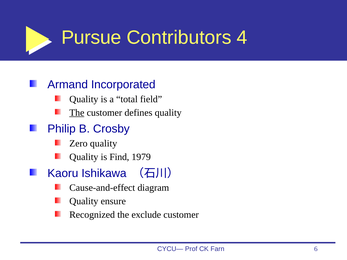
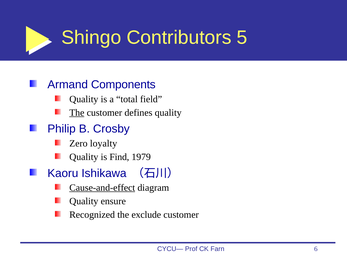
Pursue: Pursue -> Shingo (91, 37)
4: 4 -> 5 (242, 37)
Incorporated: Incorporated -> Components (123, 85)
Zero quality: quality -> loyalty (104, 144)
Cause-and-effect underline: none -> present (102, 188)
